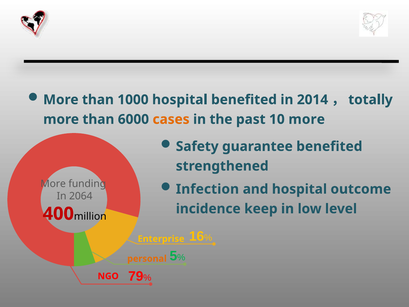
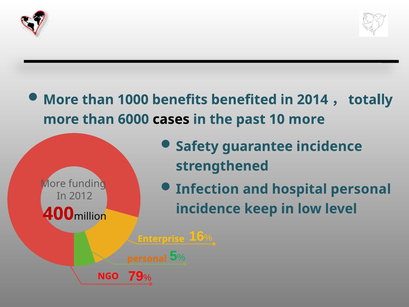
1000 hospital: hospital -> benefits (180, 100)
cases colour: orange -> black (171, 119)
guarantee benefited: benefited -> incidence (329, 146)
hospital outcome: outcome -> personal (361, 189)
2064: 2064 -> 2012 (81, 196)
